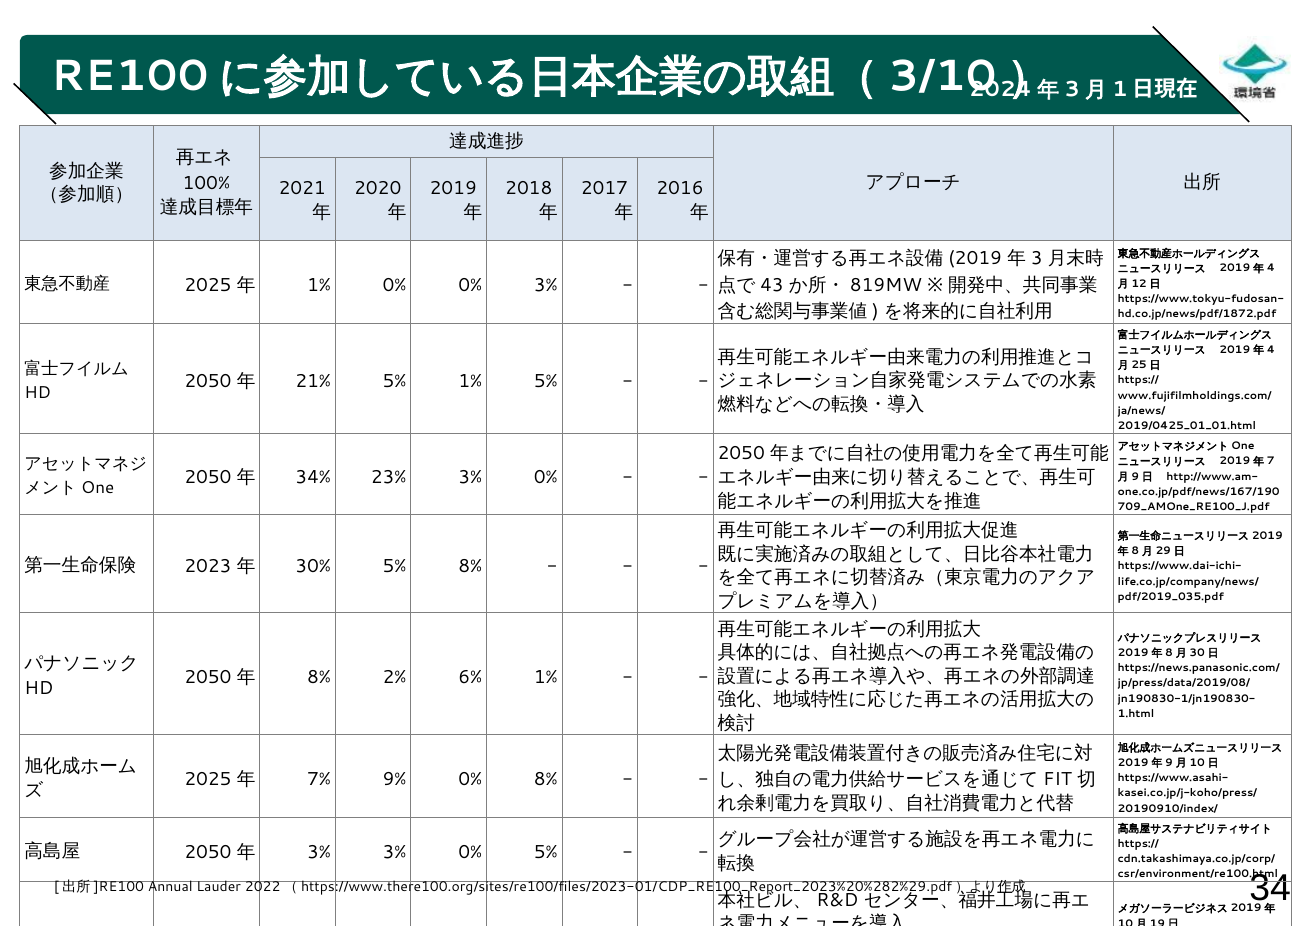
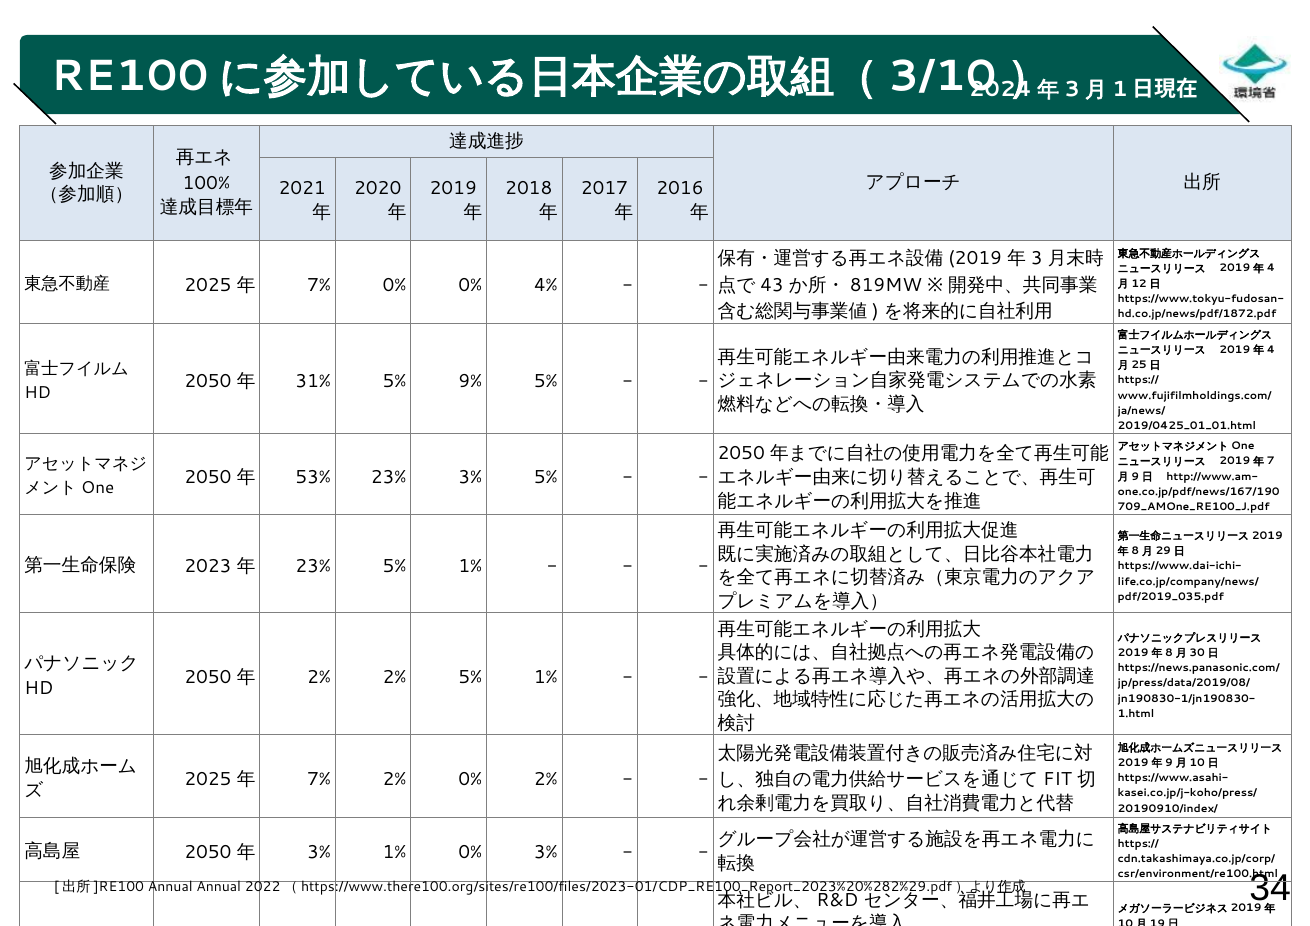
1%: 1% -> 7% (319, 285)
0% 3%: 3% -> 4% (546, 285)
21%: 21% -> 31% (313, 382)
5% 1%: 1% -> 9% (470, 382)
34%: 34% -> 53% (313, 477)
23% 3% 0%: 0% -> 5% (546, 477)
30%: 30% -> 23% (313, 567)
8%: 8% -> 1% (470, 567)
8%: 8% -> 2% (319, 677)
2% 6%: 6% -> 5% (470, 677)
7% 9%: 9% -> 2% (395, 779)
0% 8%: 8% -> 2% (546, 779)
3% 3%: 3% -> 1% (395, 853)
0% 5%: 5% -> 3% (546, 853)
Annual Lauder: Lauder -> Annual (219, 887)
